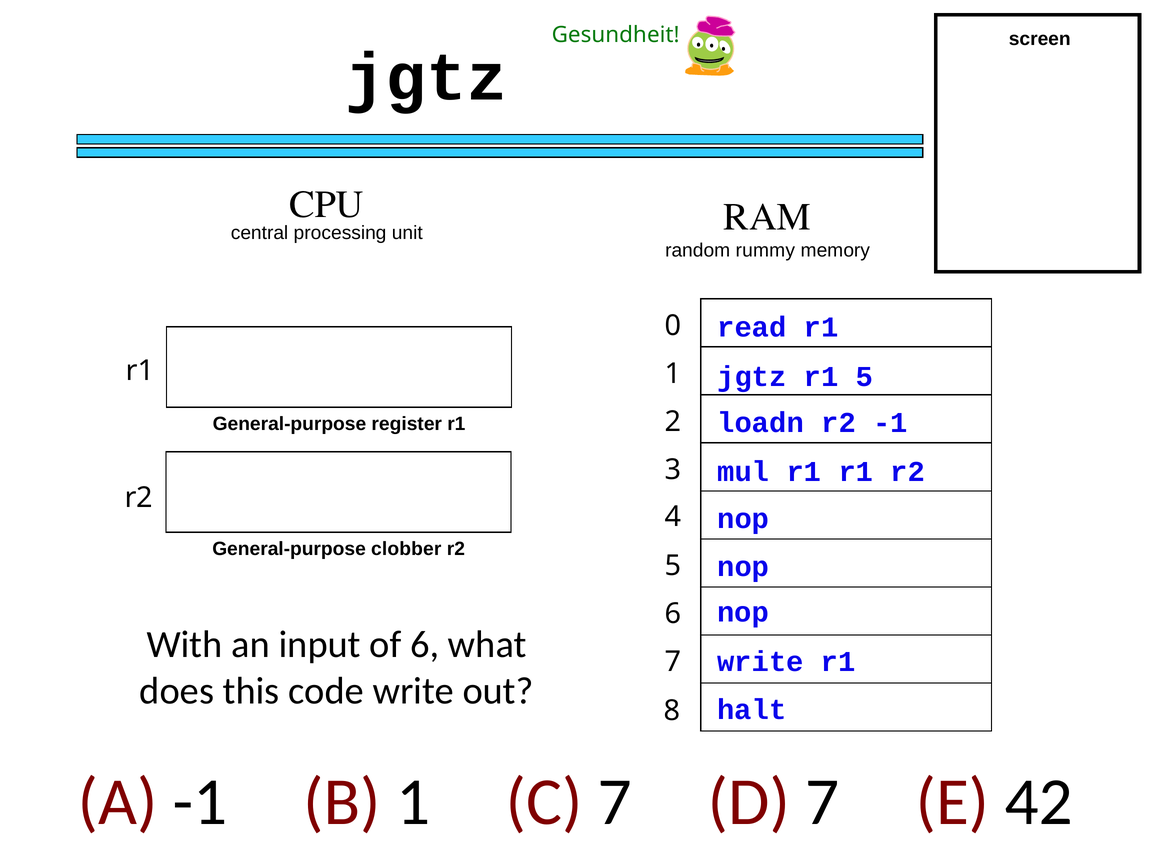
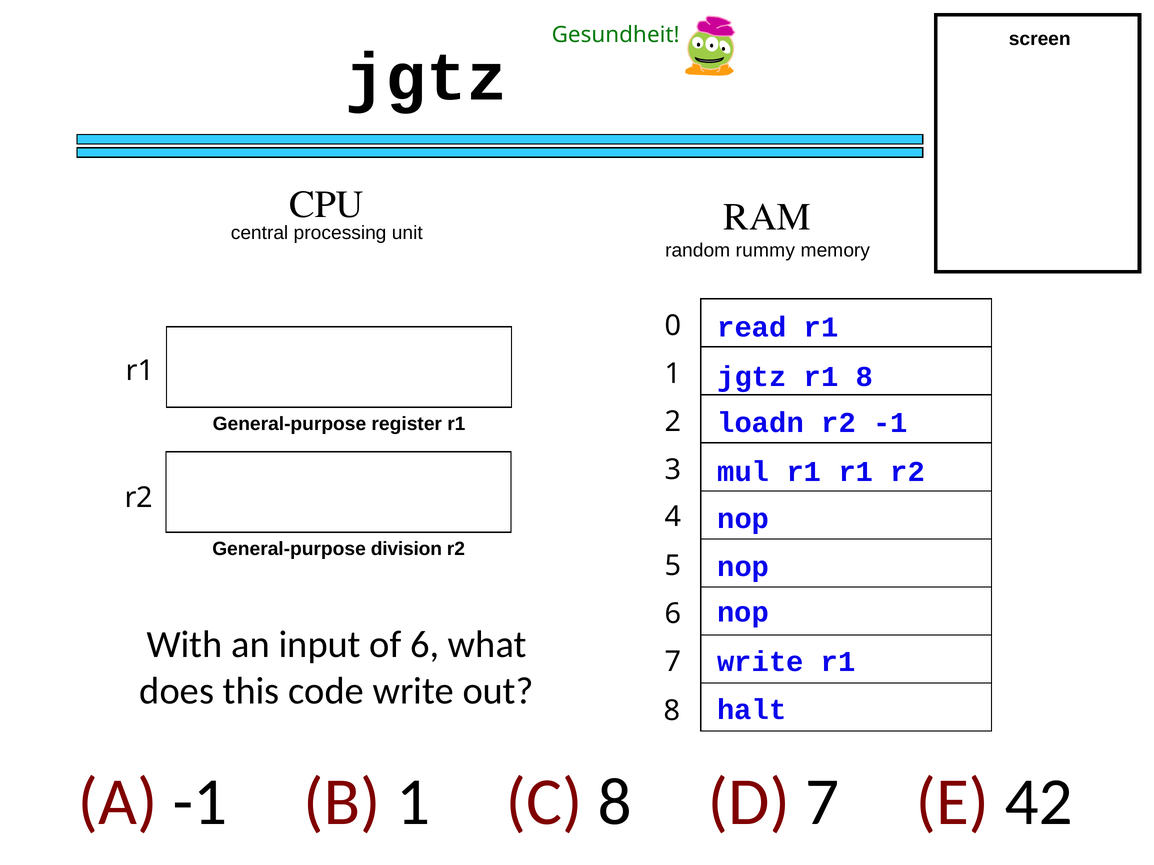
r1 5: 5 -> 8 (864, 377)
clobber: clobber -> division (406, 549)
C 7: 7 -> 8 (615, 803)
